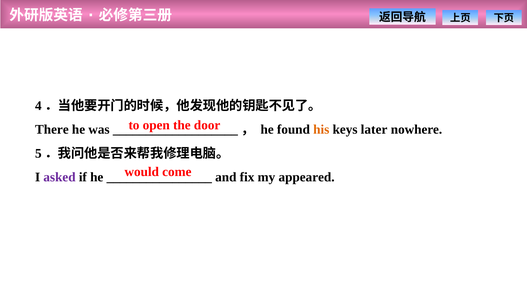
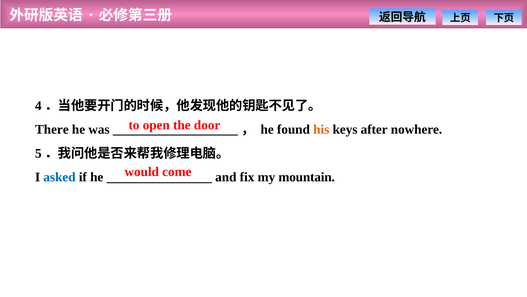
later: later -> after (374, 129)
asked colour: purple -> blue (59, 177)
appeared: appeared -> mountain (307, 177)
